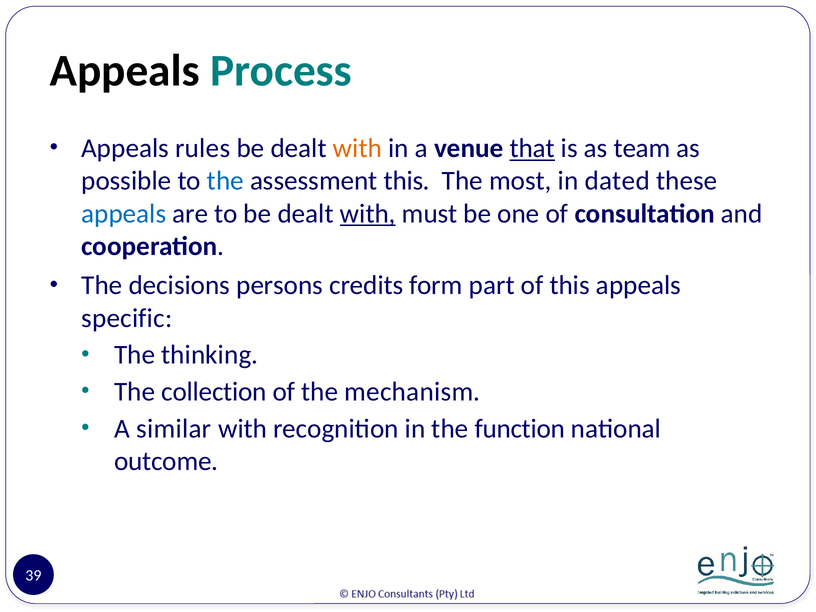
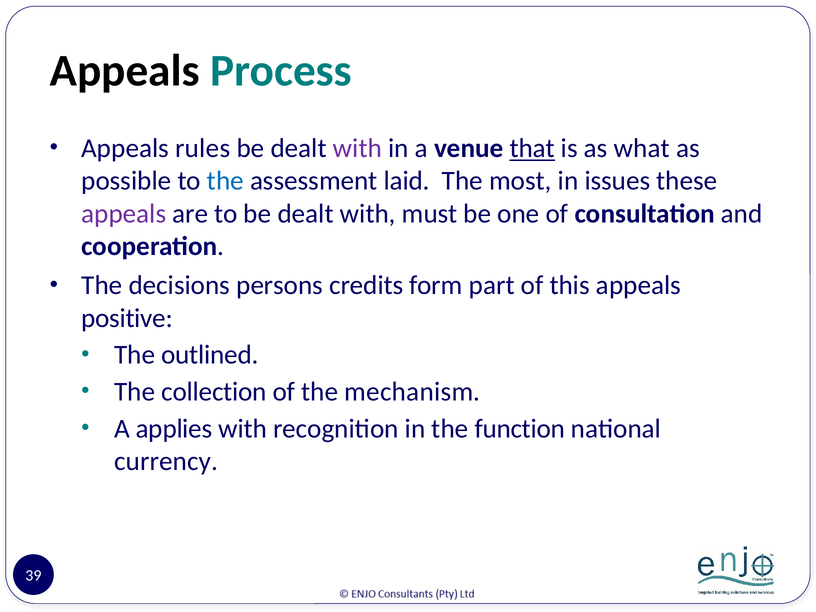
with colour: orange -> purple (357, 148)
team: team -> what (642, 148)
assessment this: this -> laid (407, 181)
dated: dated -> issues (617, 181)
appeals colour: blue -> purple (124, 214)
with underline: present -> none (368, 214)
specific: specific -> positive (127, 318)
thinking: thinking -> outlined (210, 355)
similar: similar -> applies (174, 429)
outcome: outcome -> currency (166, 461)
